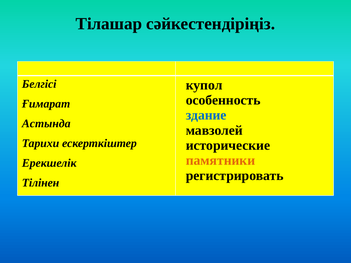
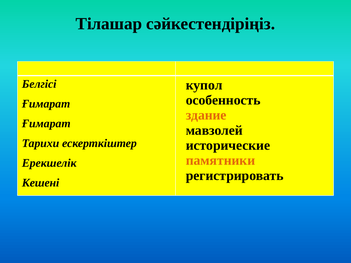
здание colour: blue -> orange (206, 115)
Астында: Астында -> Ғимарат (46, 124)
Тілінен: Тілінен -> Кешені (41, 183)
